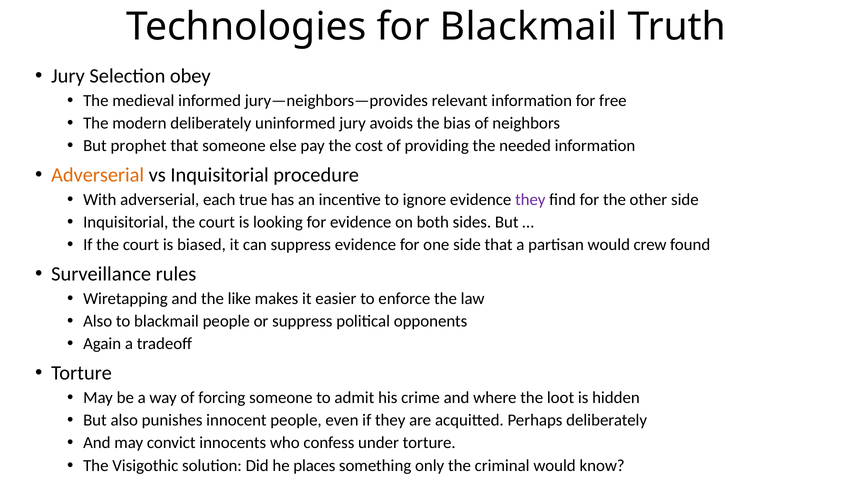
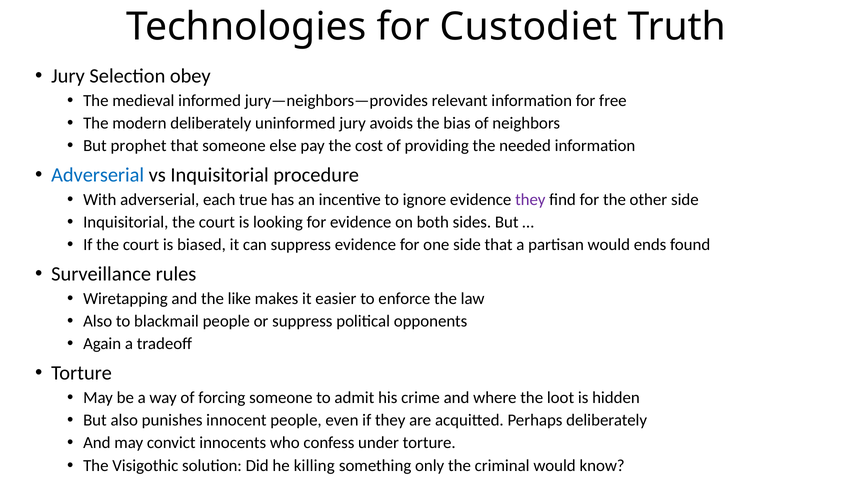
for Blackmail: Blackmail -> Custodiet (529, 27)
Adverserial colour: orange -> blue (98, 175)
crew: crew -> ends (650, 245)
places: places -> killing (314, 465)
